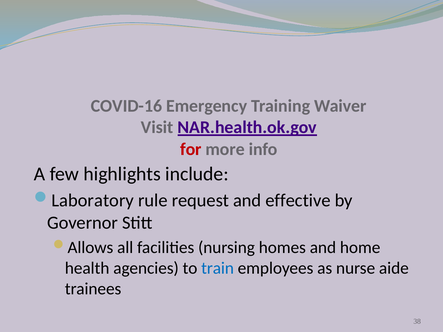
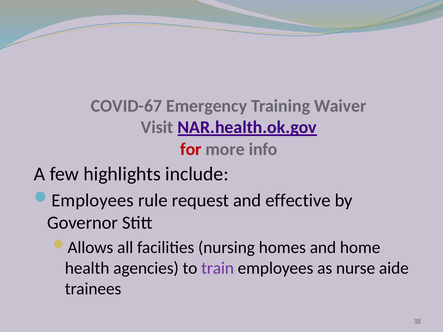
COVID-16: COVID-16 -> COVID-67 (126, 106)
Laboratory: Laboratory -> Employees (93, 201)
train colour: blue -> purple (218, 268)
